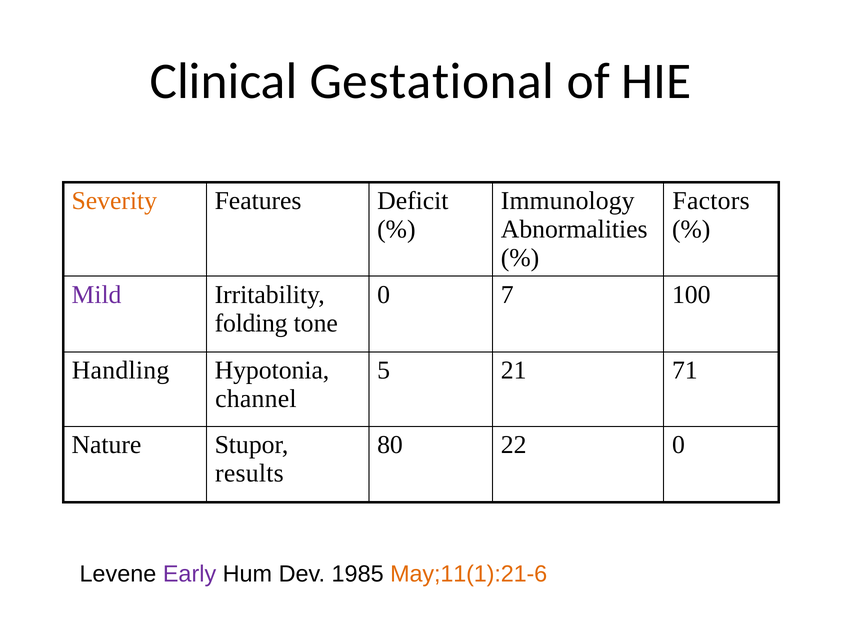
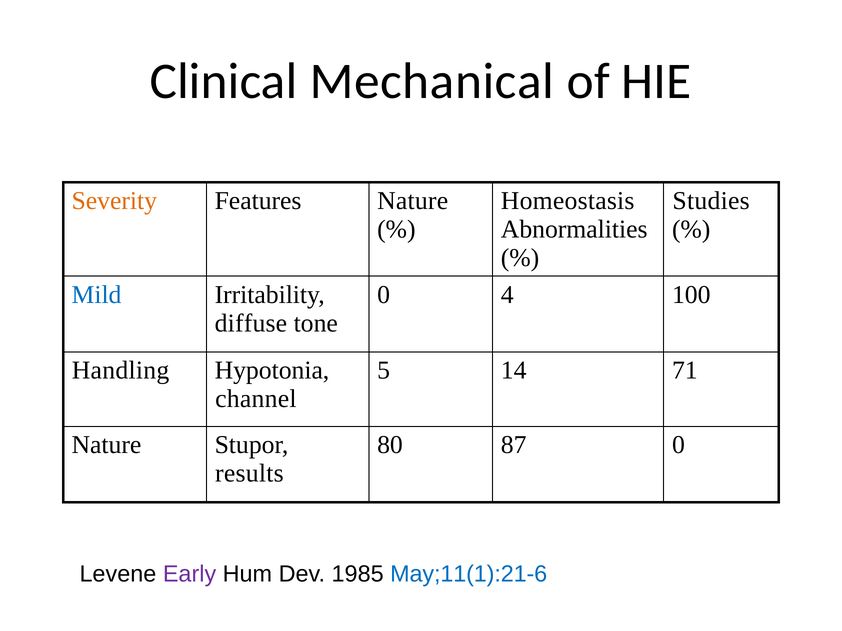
Gestational: Gestational -> Mechanical (432, 82)
Features Deficit: Deficit -> Nature (413, 201)
Immunology: Immunology -> Homeostasis (568, 201)
Factors: Factors -> Studies (711, 201)
Mild colour: purple -> blue (97, 295)
7: 7 -> 4 (507, 295)
folding: folding -> diffuse (251, 323)
21: 21 -> 14 (514, 371)
22: 22 -> 87 (514, 445)
May;11(1):21-6 colour: orange -> blue (469, 574)
